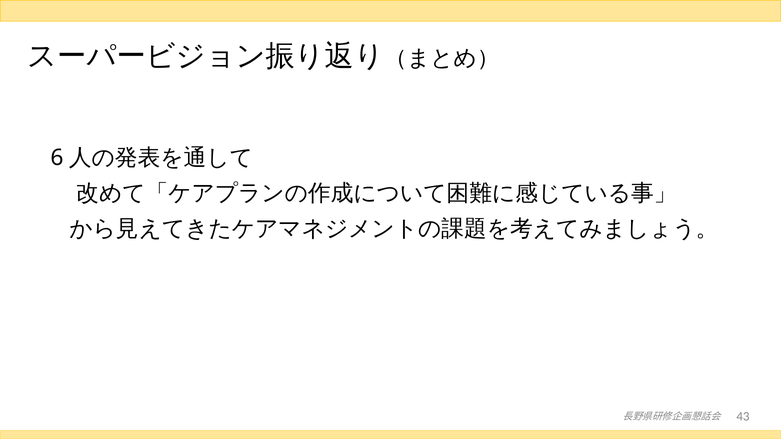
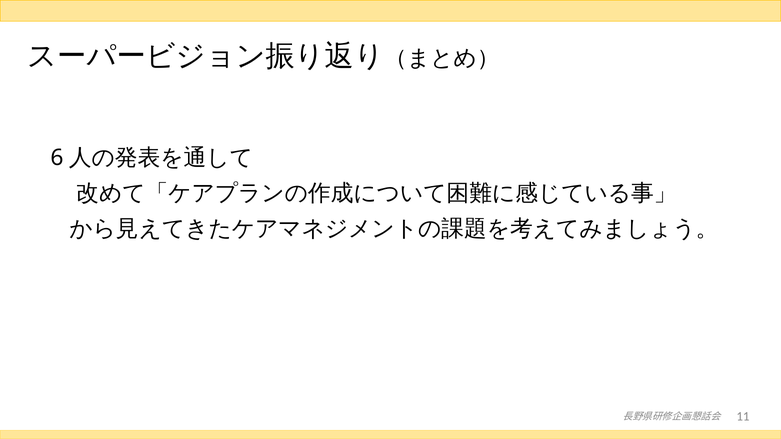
43: 43 -> 11 (743, 417)
